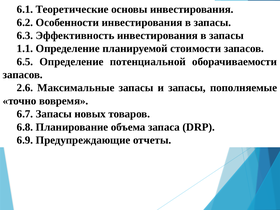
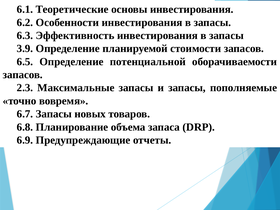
1.1: 1.1 -> 3.9 (25, 49)
2.6: 2.6 -> 2.3 (25, 88)
